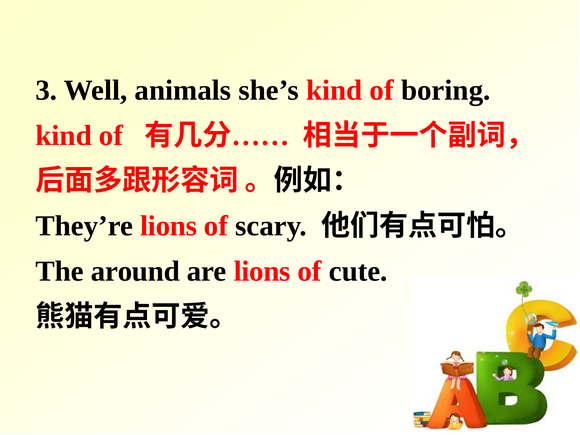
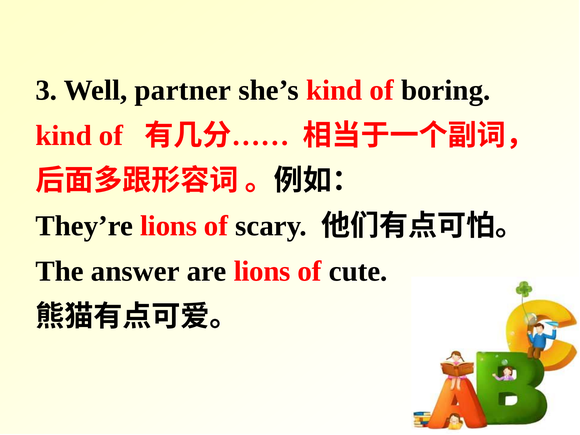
animals: animals -> partner (183, 90)
around: around -> answer (135, 271)
